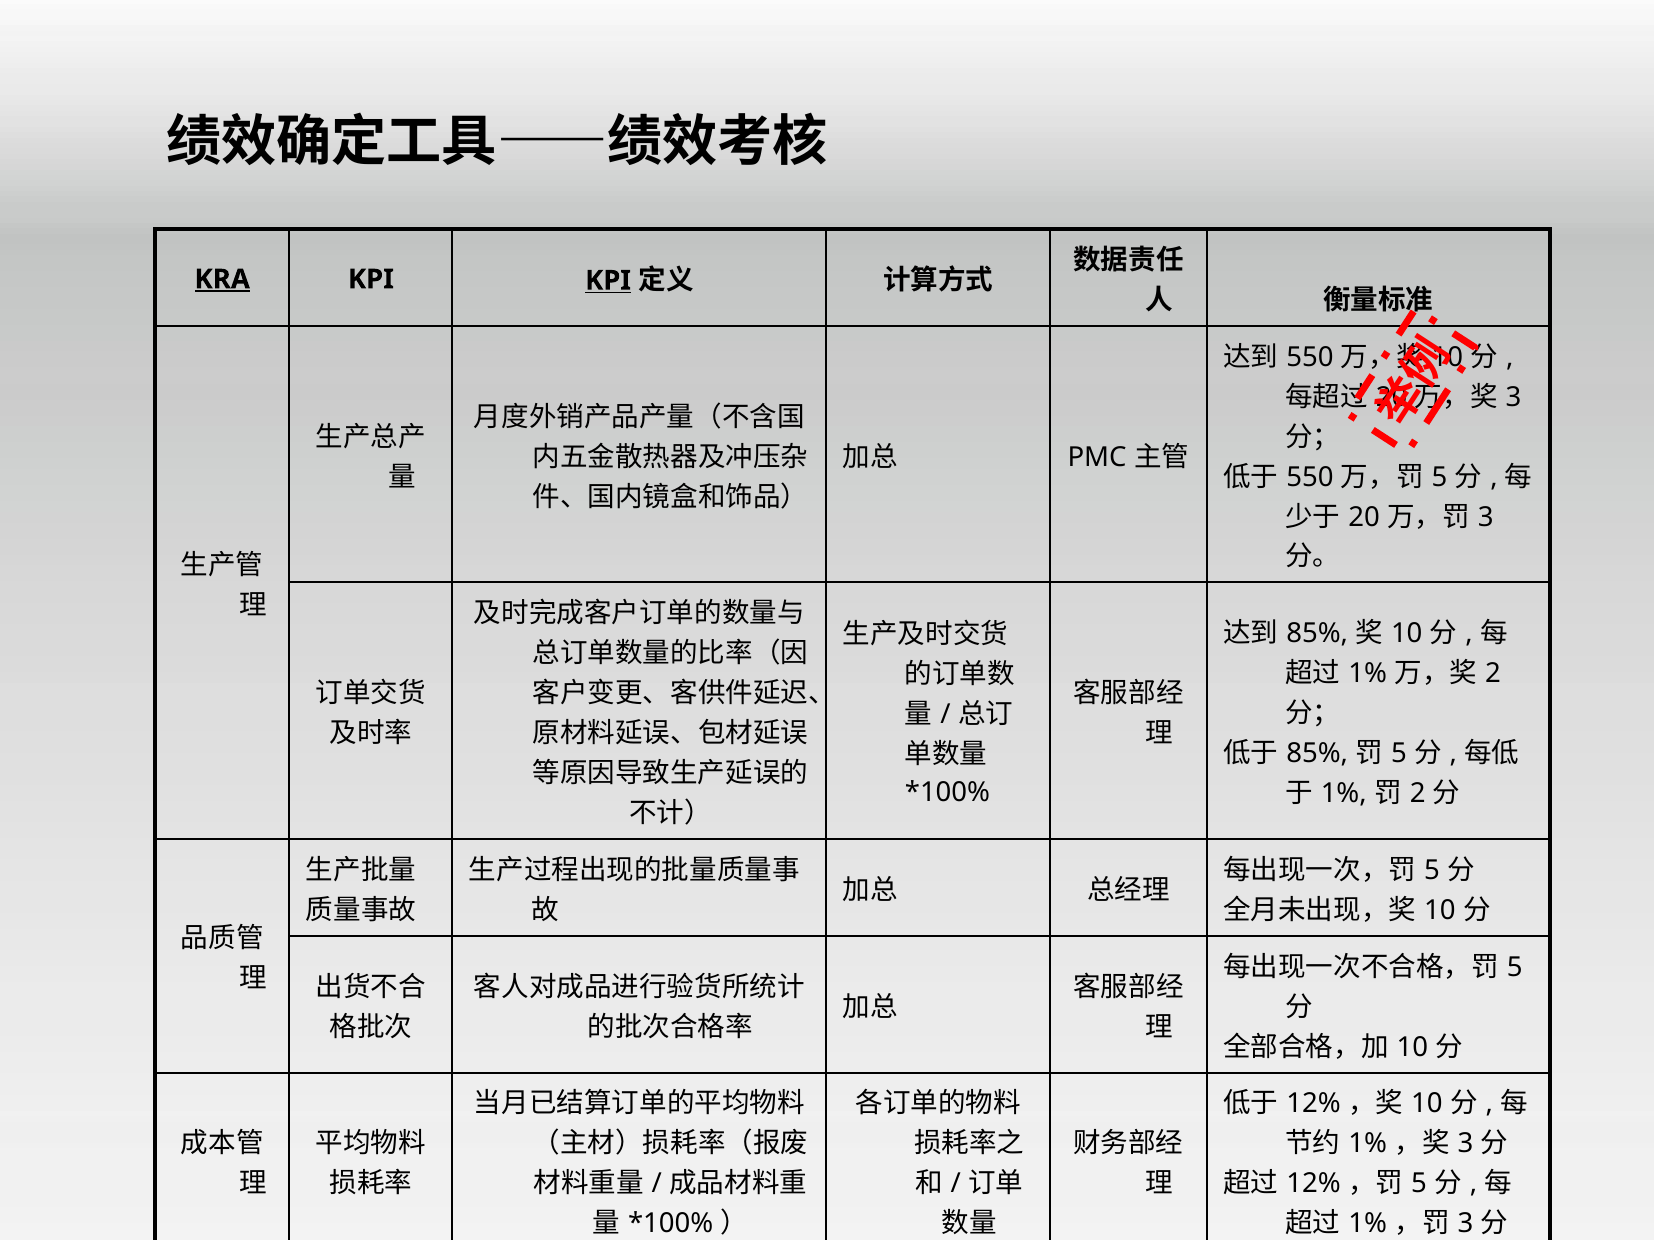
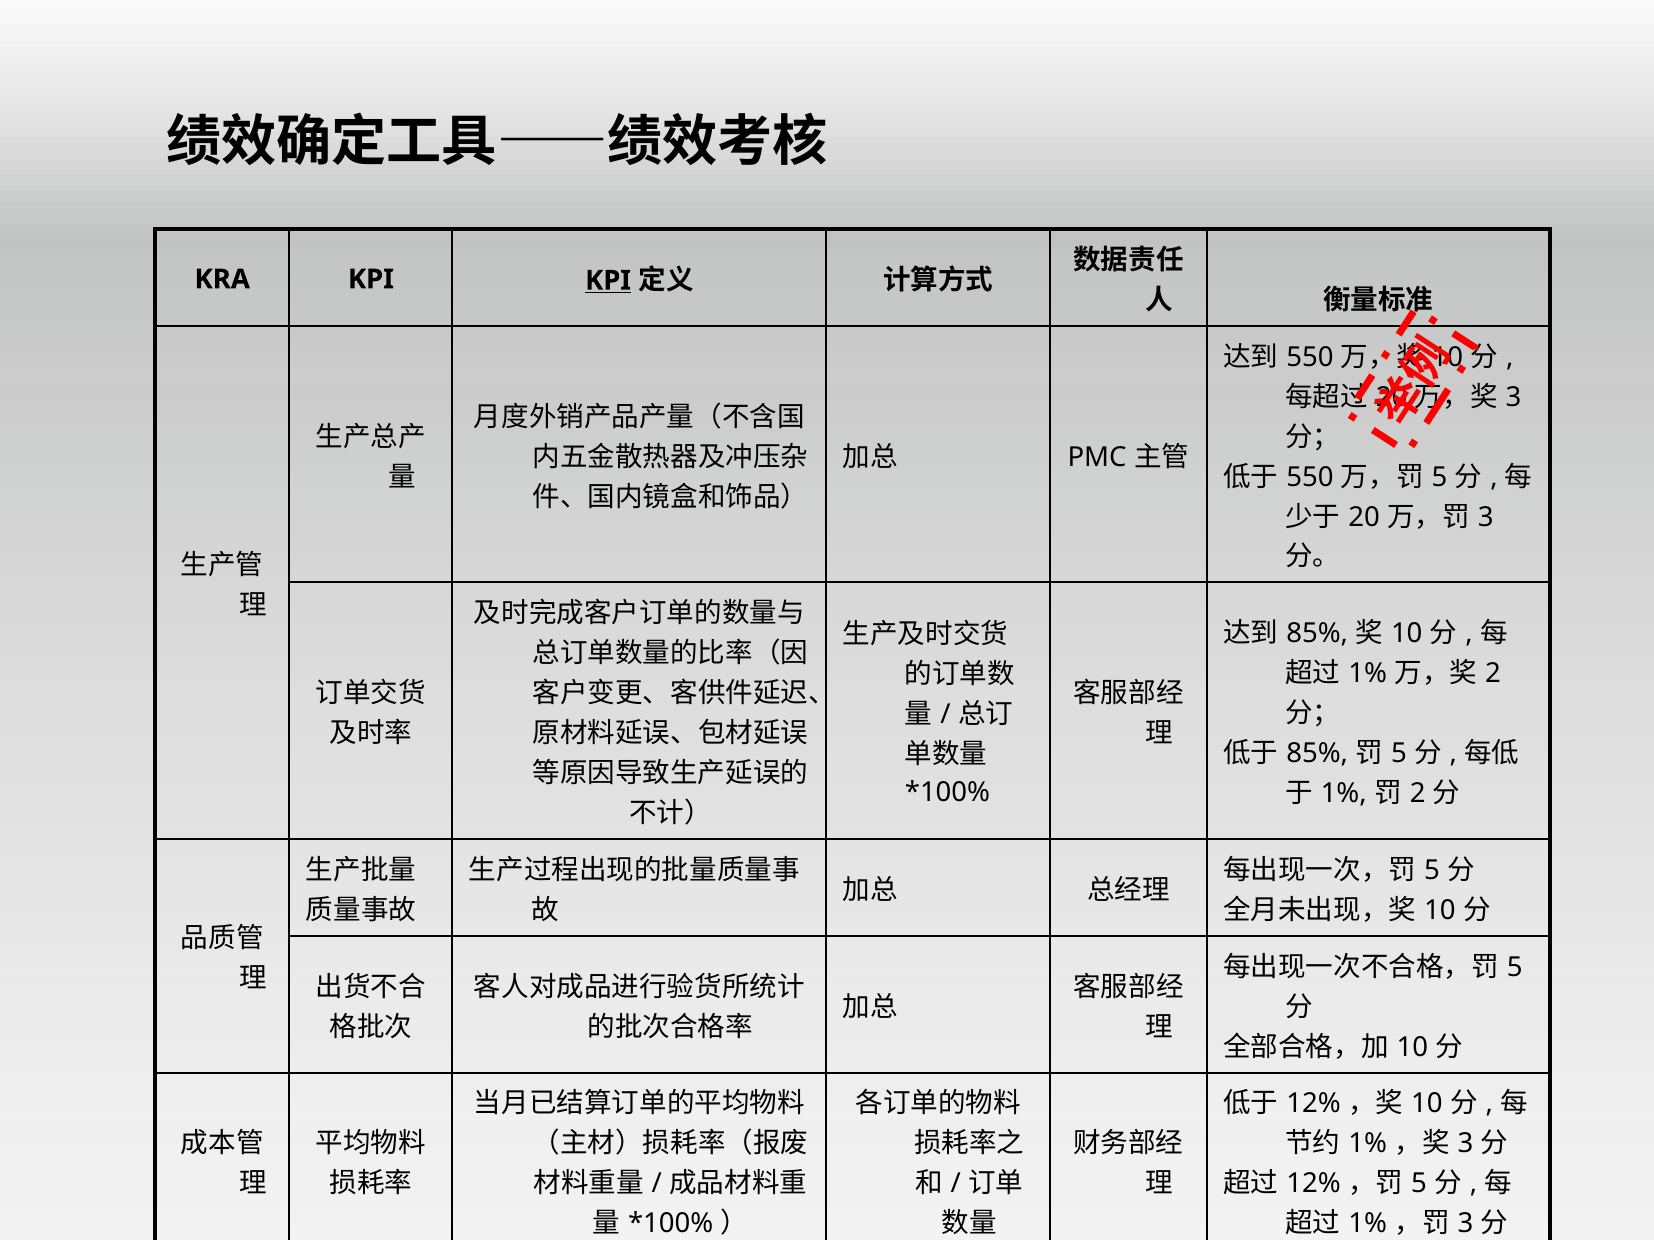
KRA underline: present -> none (222, 279)
